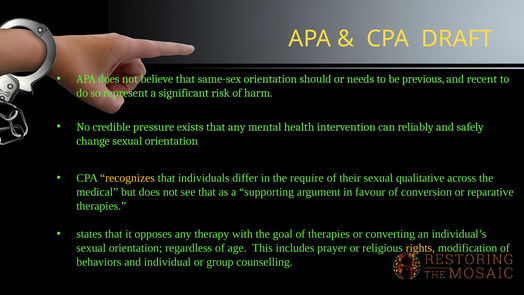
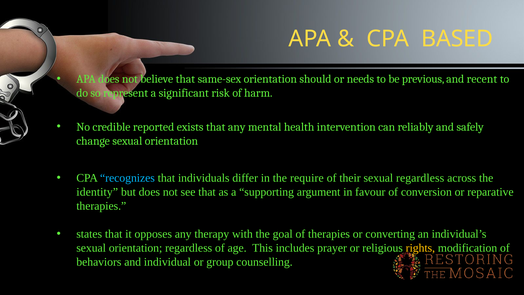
DRAFT: DRAFT -> BASED (457, 39)
pressure: pressure -> reported (154, 127)
recognizes colour: yellow -> light blue (127, 178)
sexual qualitative: qualitative -> regardless (420, 178)
medical: medical -> identity (97, 192)
